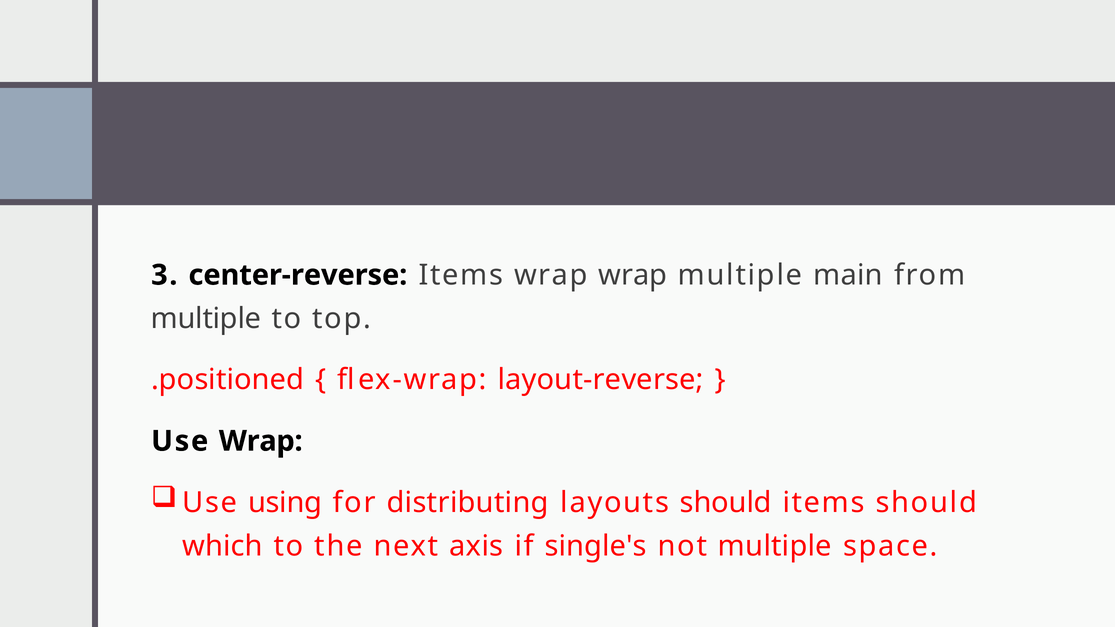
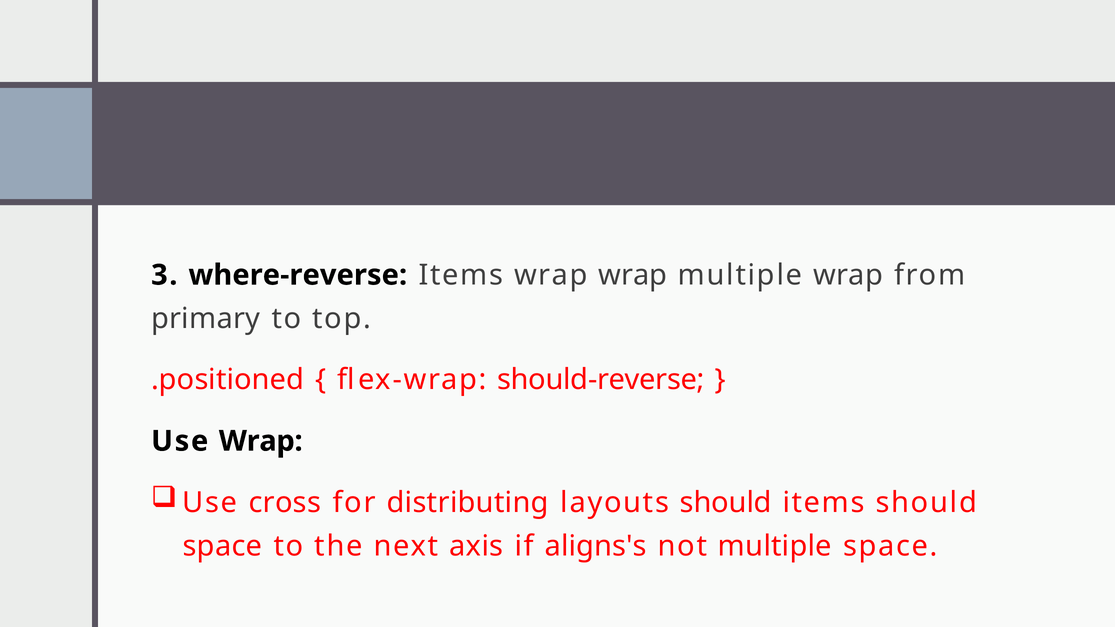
center-reverse: center-reverse -> where-reverse (298, 275)
multiple main: main -> wrap (848, 275)
multiple: multiple -> primary (206, 319)
layout-reverse: layout-reverse -> should-reverse (601, 380)
using: using -> cross (285, 503)
which: which -> space (222, 546)
single's: single's -> aligns's (596, 546)
